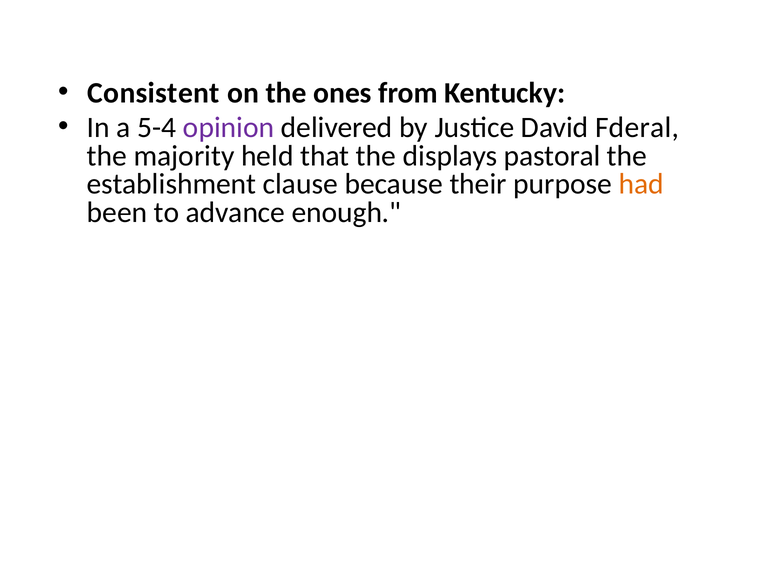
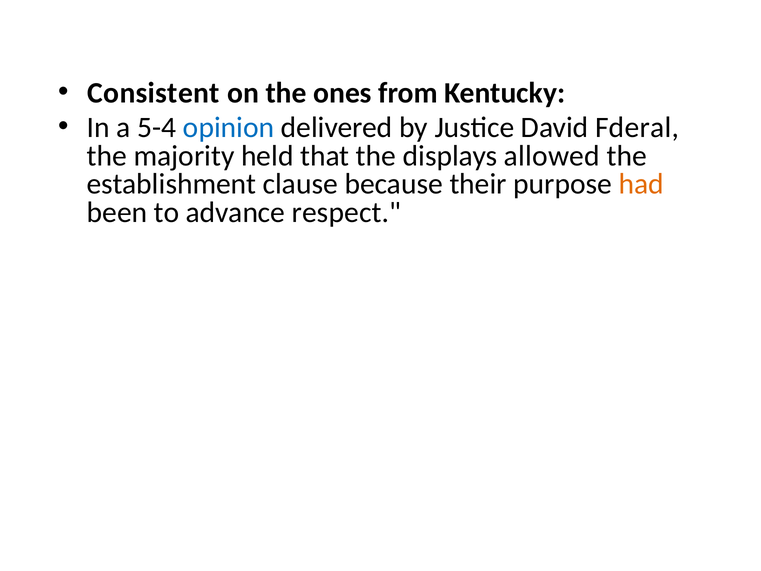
opinion colour: purple -> blue (229, 127)
pastoral: pastoral -> allowed (552, 156)
enough: enough -> respect (346, 213)
